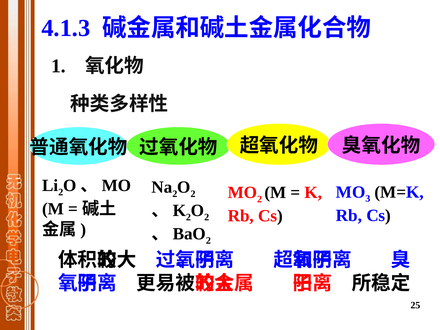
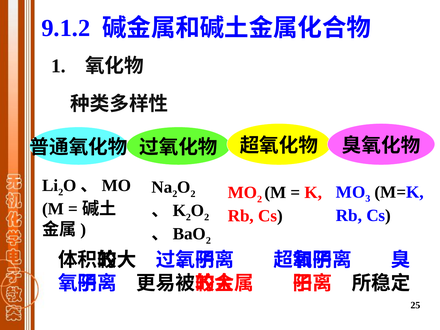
4.1.3: 4.1.3 -> 9.1.2 (66, 28)
